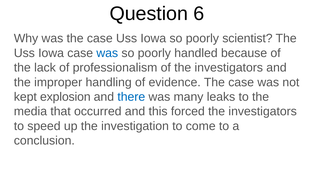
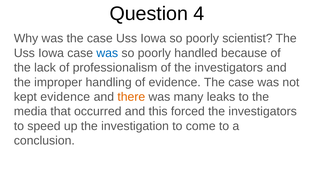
6: 6 -> 4 (199, 14)
kept explosion: explosion -> evidence (65, 97)
there colour: blue -> orange (131, 97)
